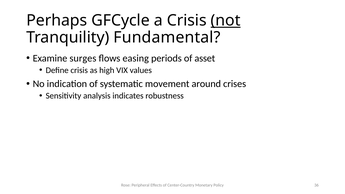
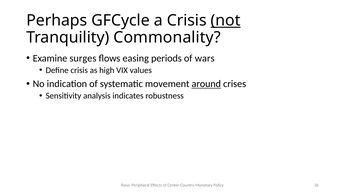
Fundamental: Fundamental -> Commonality (167, 38)
asset: asset -> wars (205, 58)
around underline: none -> present (206, 84)
